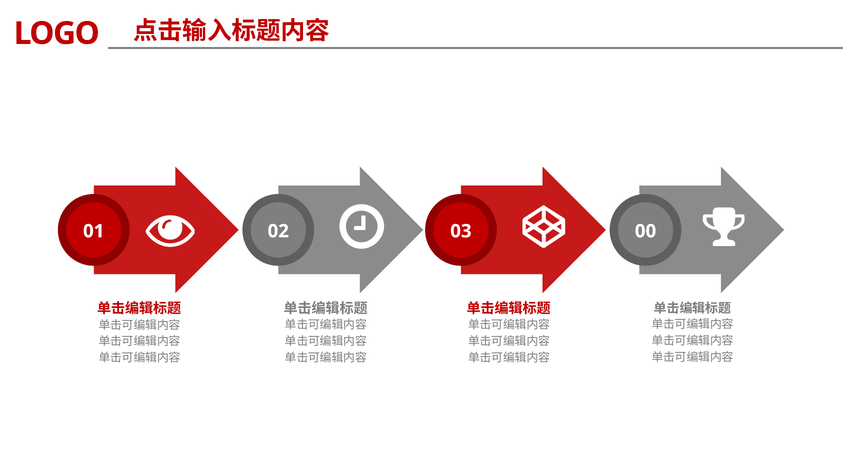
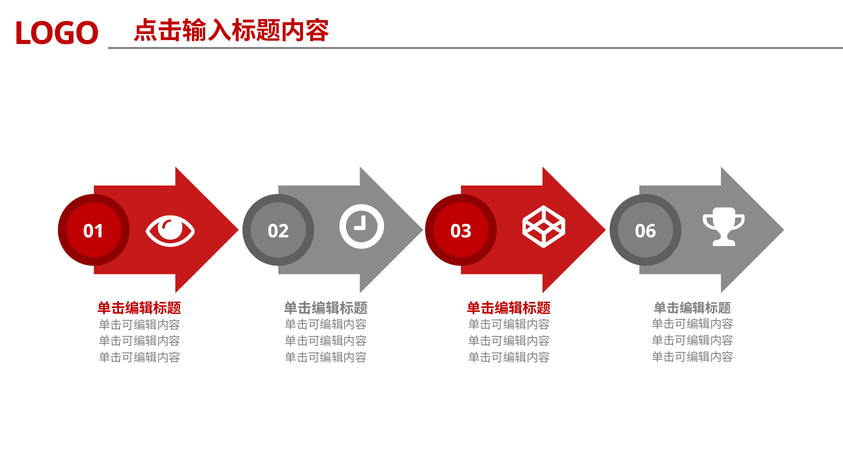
00: 00 -> 06 (646, 231)
